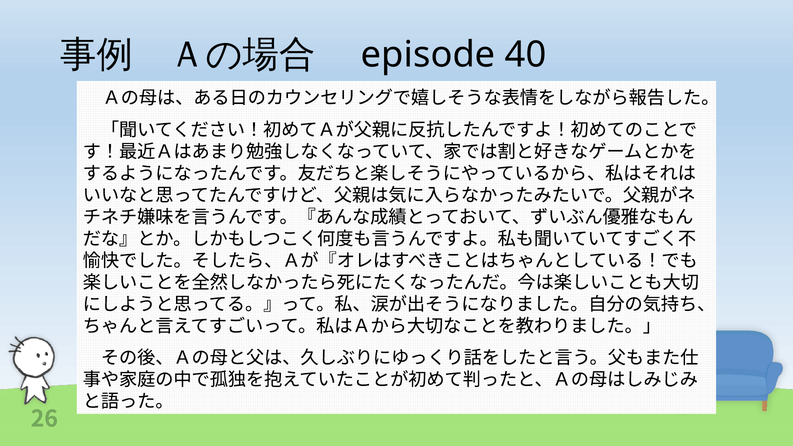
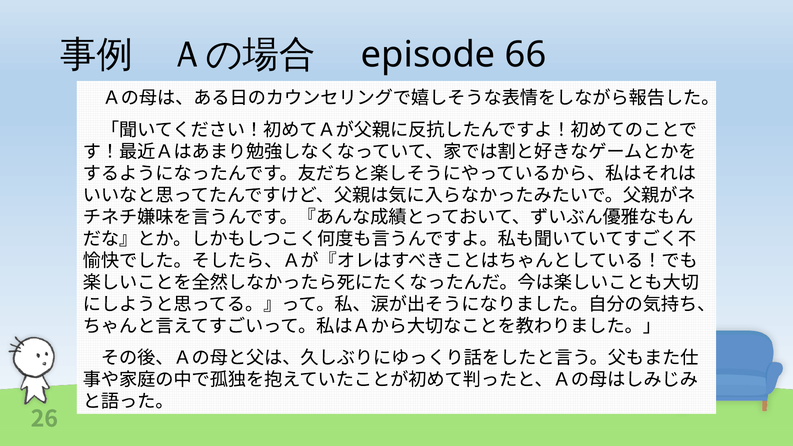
40: 40 -> 66 (526, 55)
